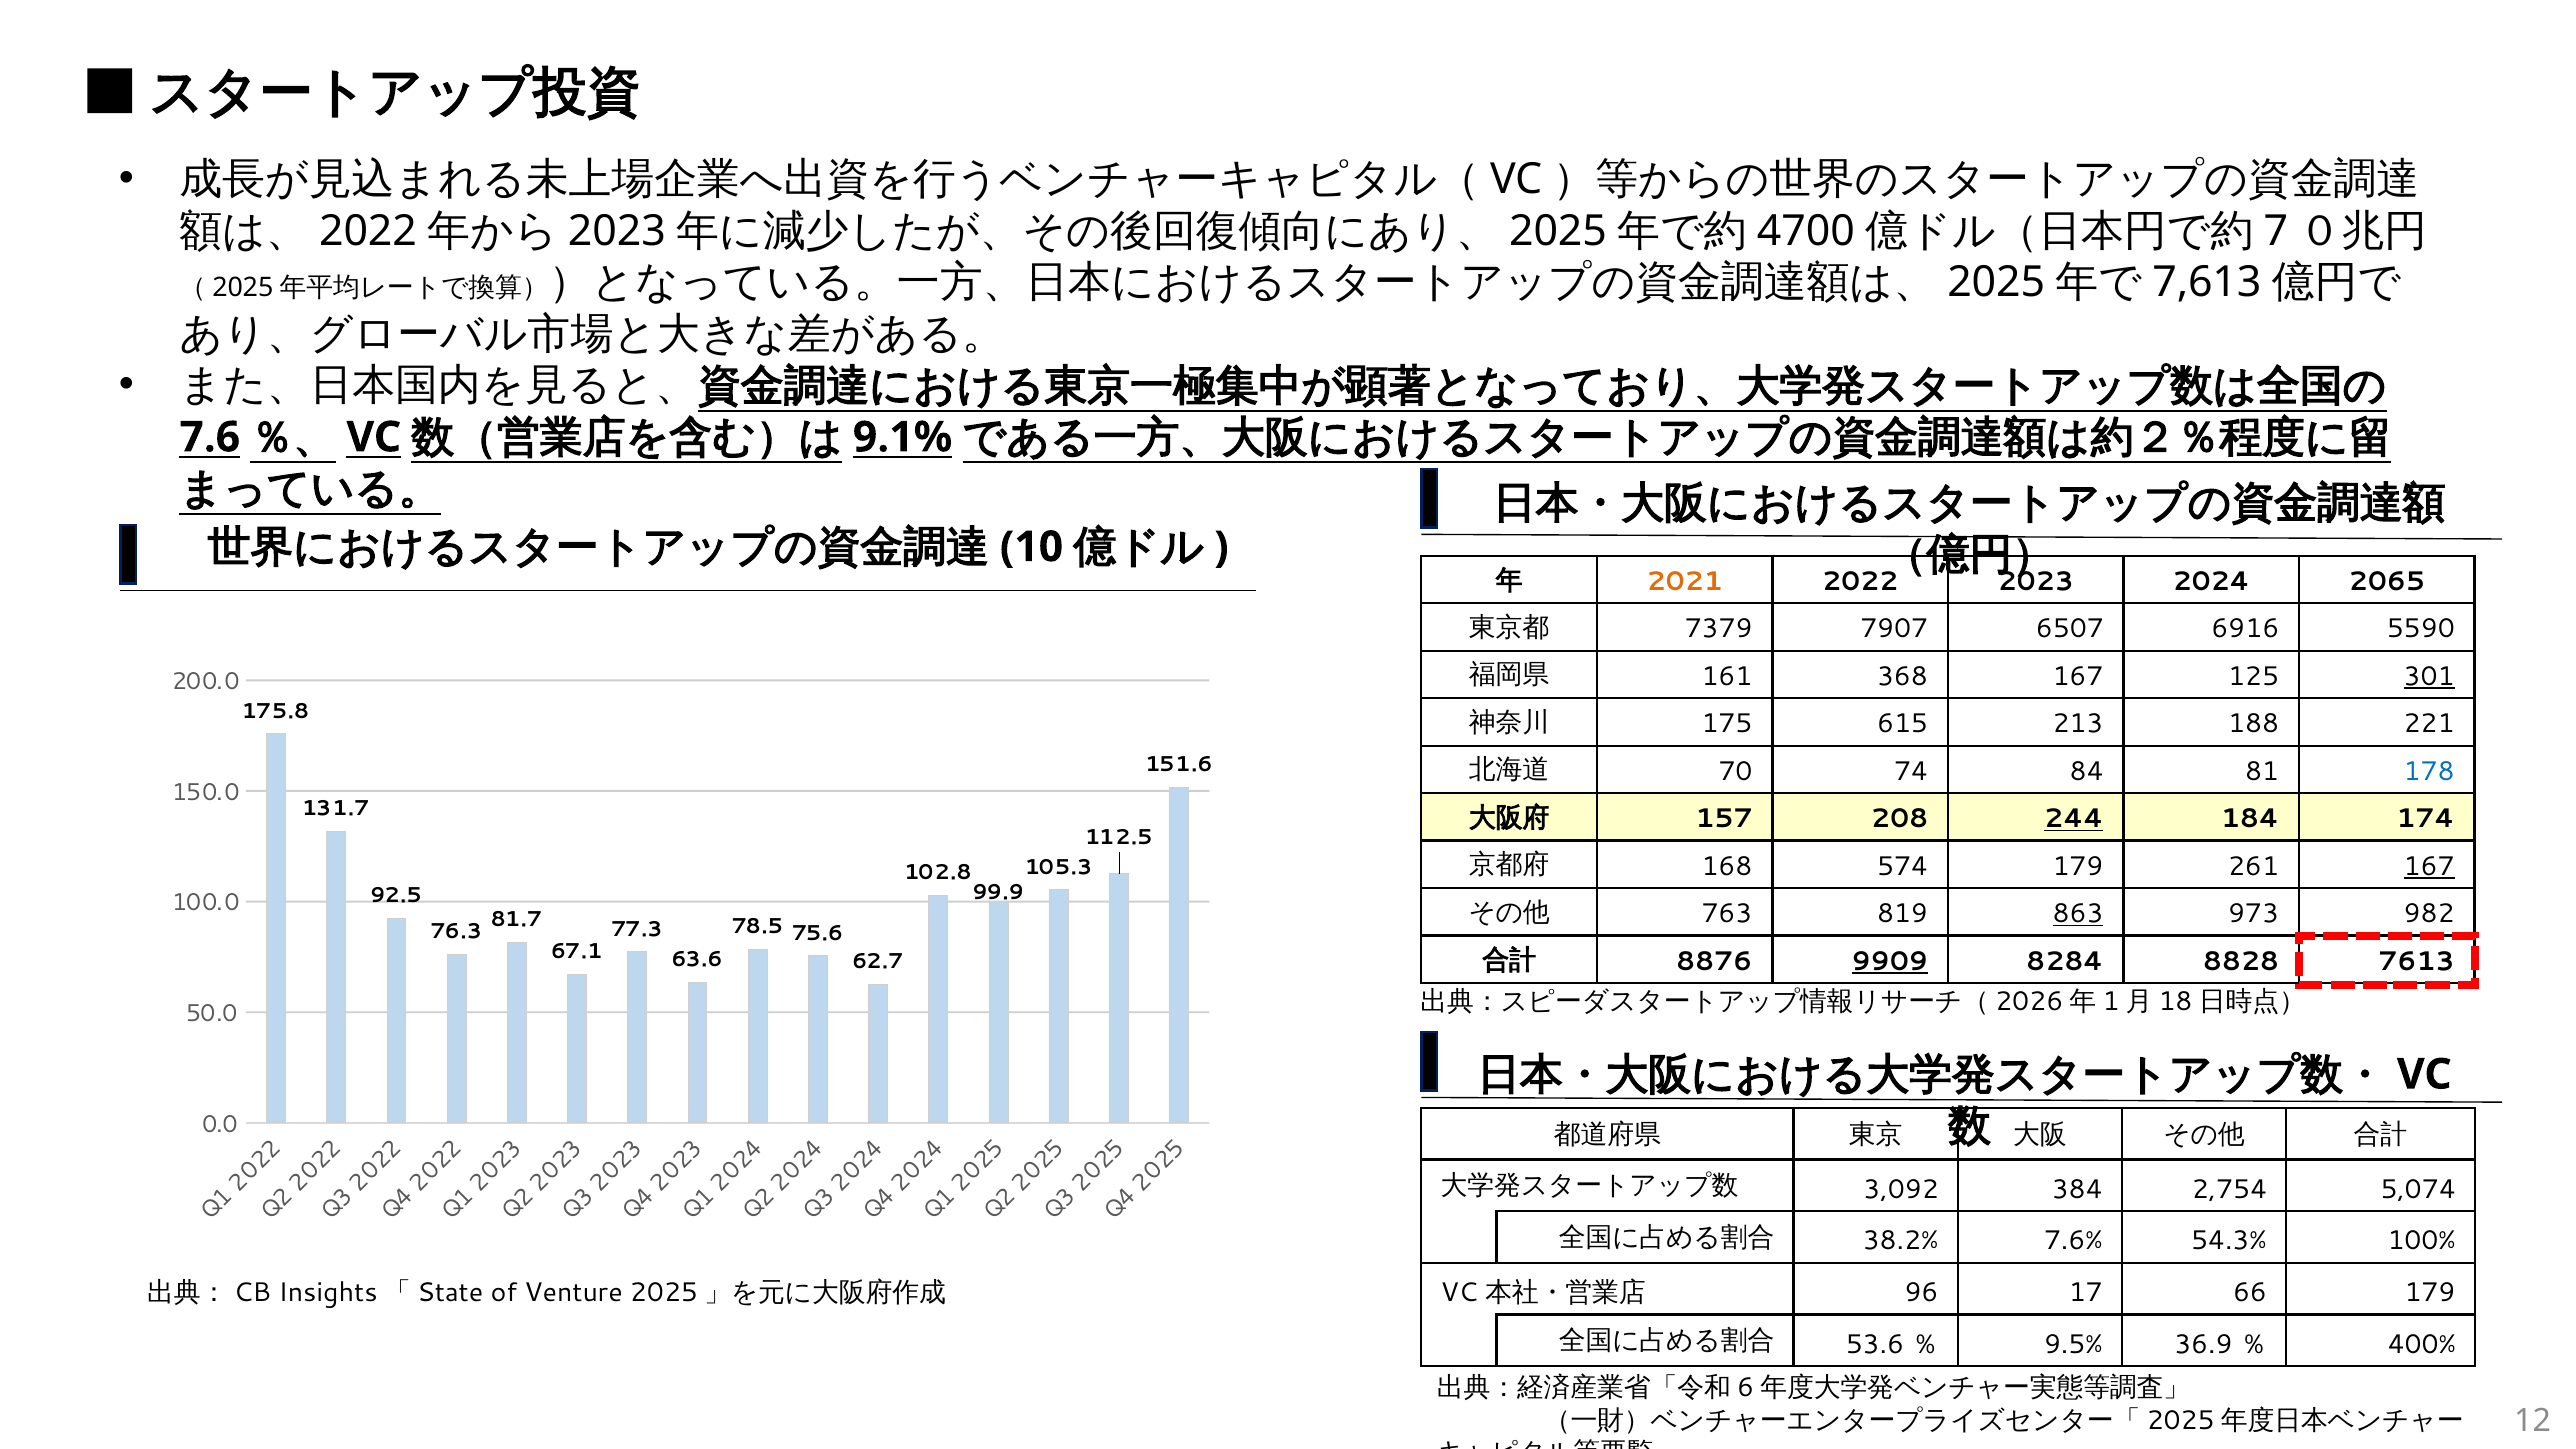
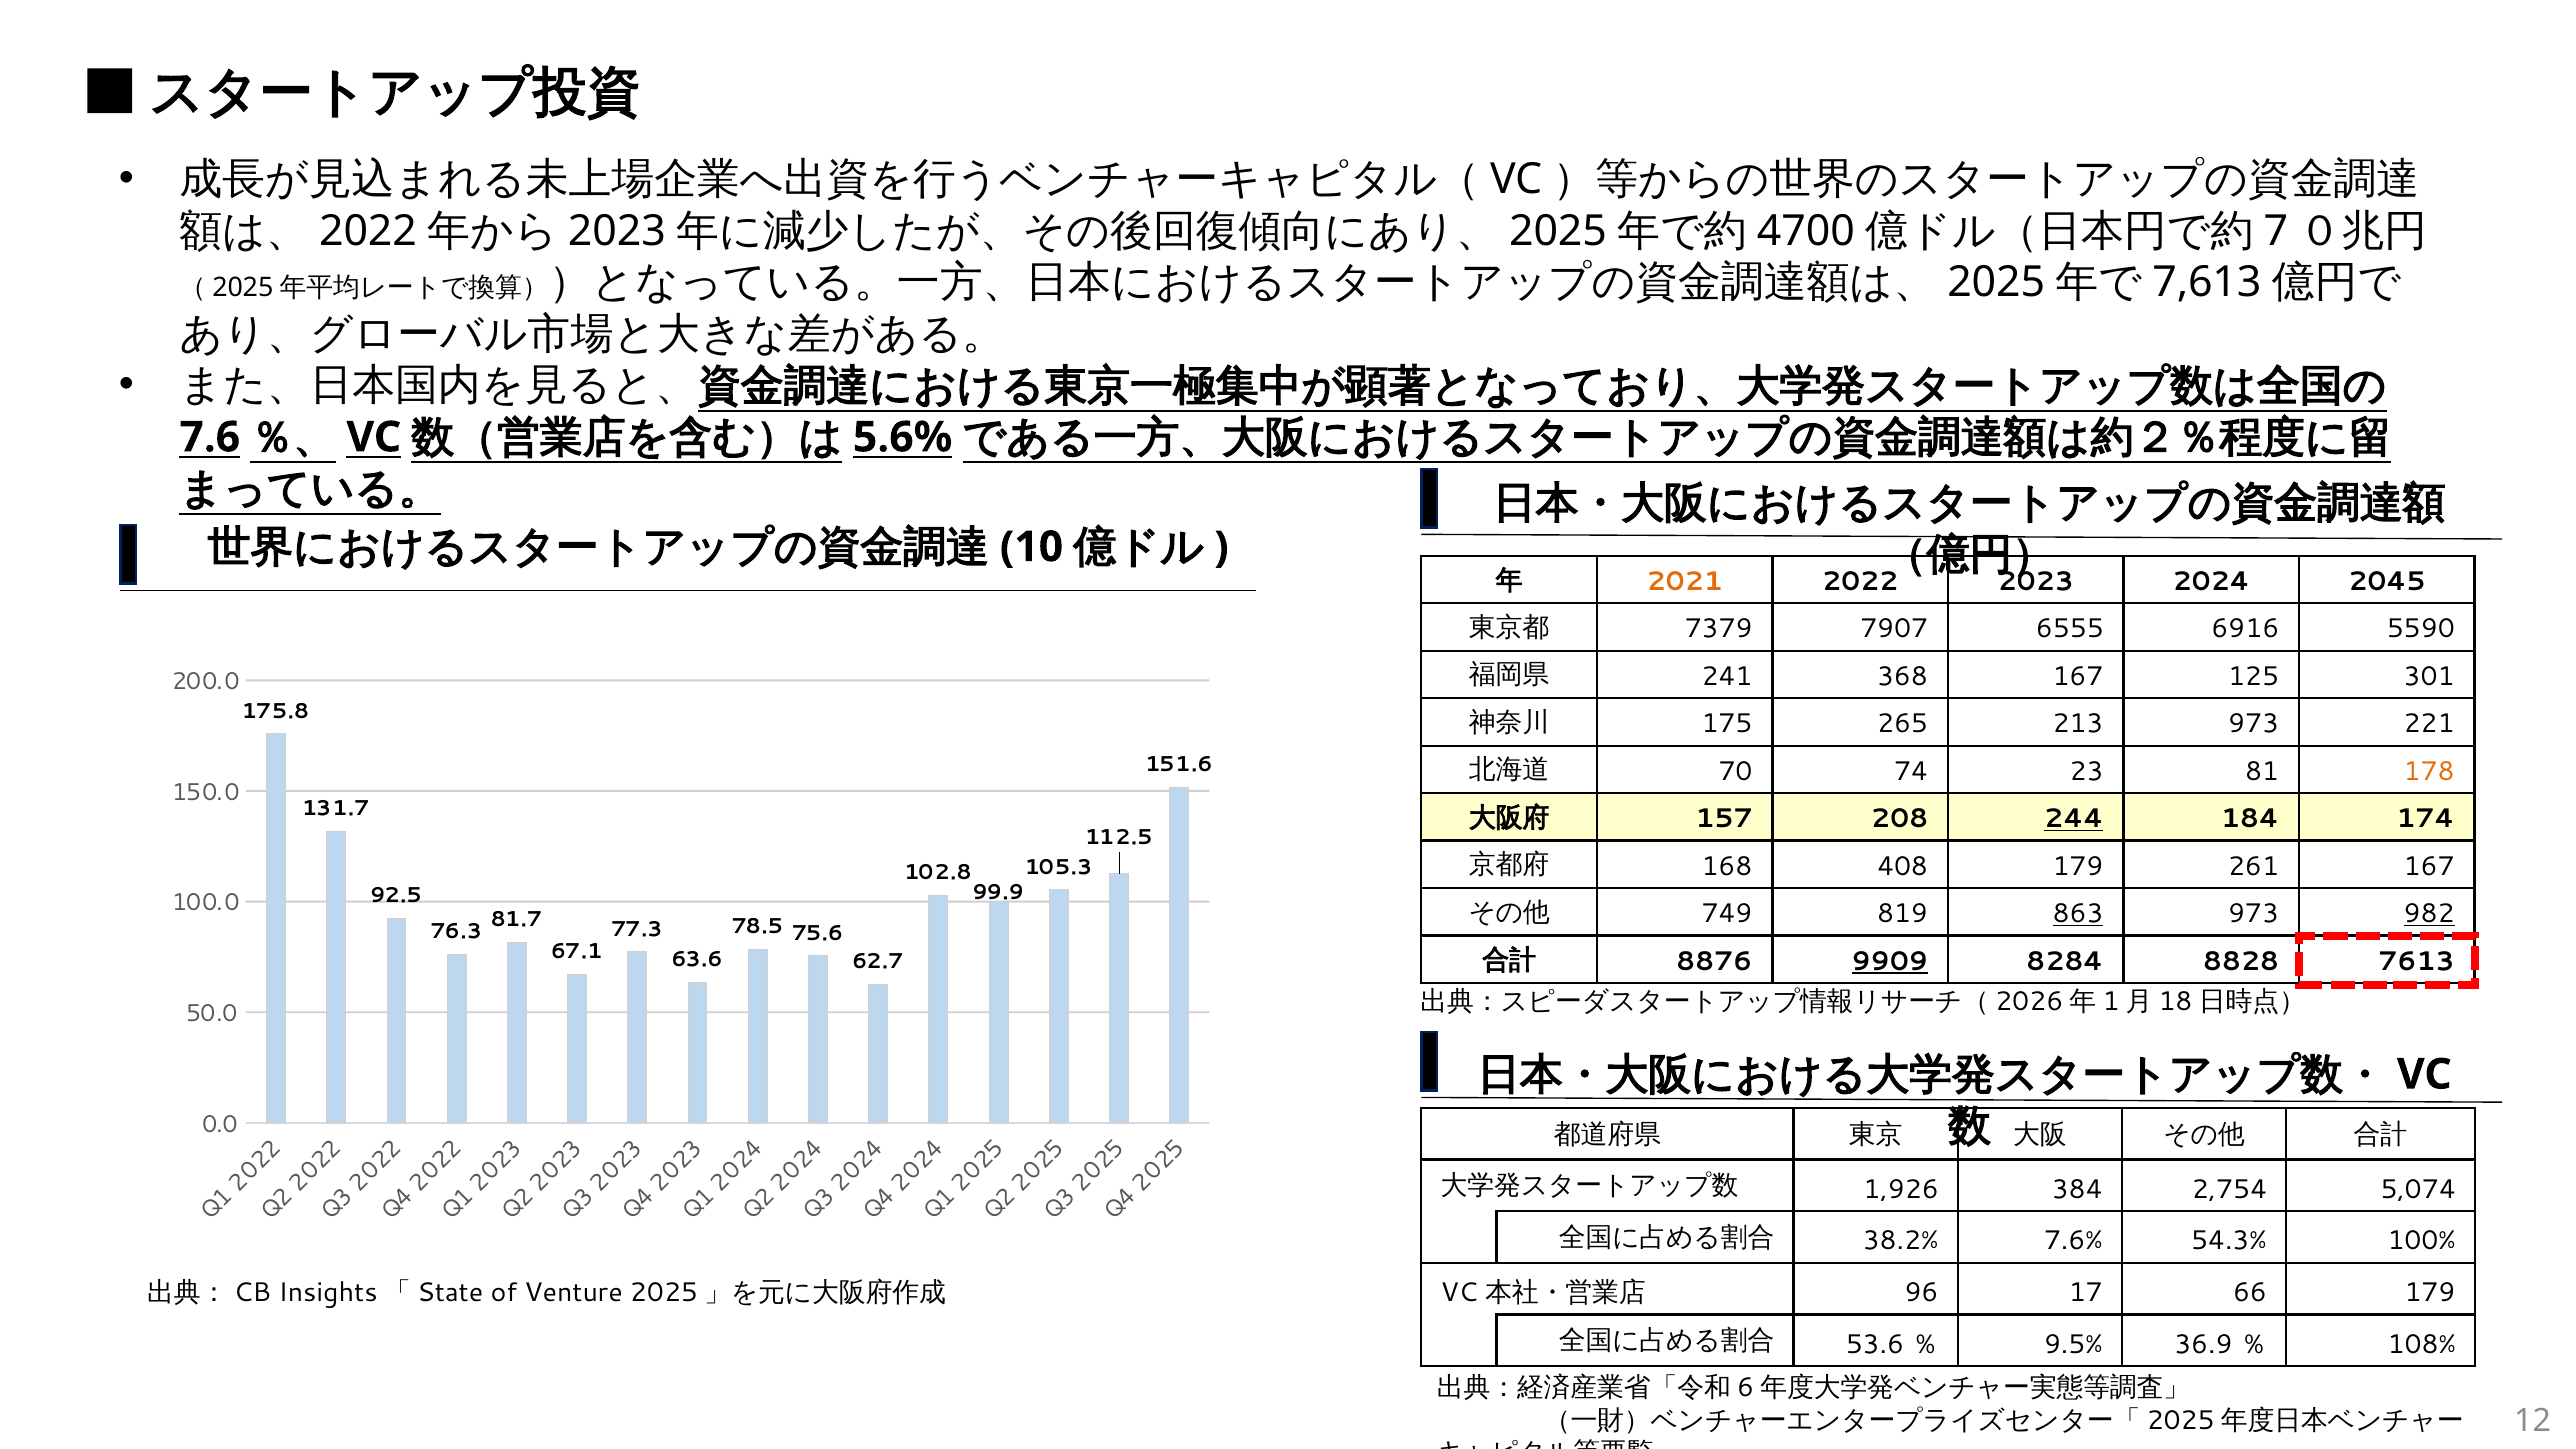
9.1%: 9.1% -> 5.6% (903, 437)
2065: 2065 -> 2045 (2387, 582)
6507: 6507 -> 6555 (2070, 629)
161: 161 -> 241 (1727, 676)
301 underline: present -> none (2429, 676)
615: 615 -> 265 (1903, 724)
213 188: 188 -> 973 (2254, 724)
84: 84 -> 23 (2087, 771)
178 colour: blue -> orange (2429, 771)
574: 574 -> 408 (1903, 866)
167 underline: present -> none (2429, 866)
763: 763 -> 749 (1727, 914)
982 underline: none -> present (2429, 914)
3,092: 3,092 -> 1,926 (1901, 1189)
400%: 400% -> 108% (2422, 1344)
